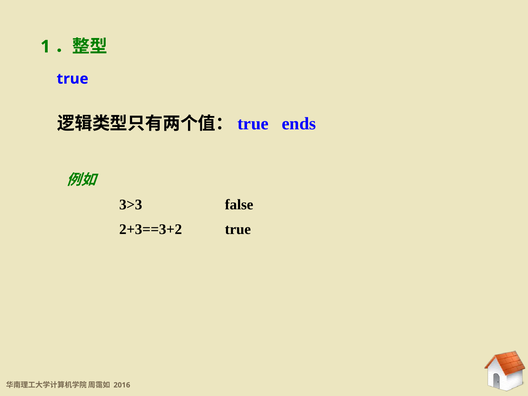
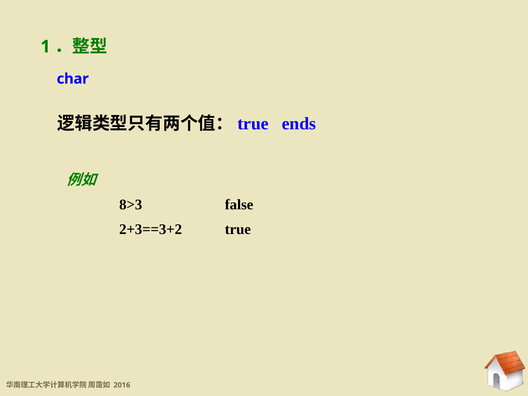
true: true -> char (73, 79)
3>3: 3>3 -> 8>3 (131, 205)
